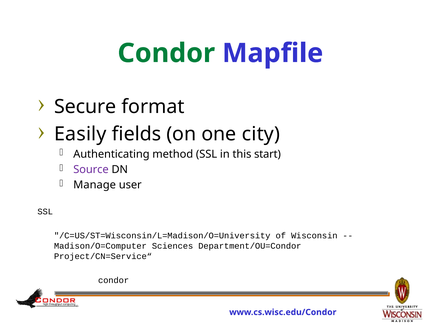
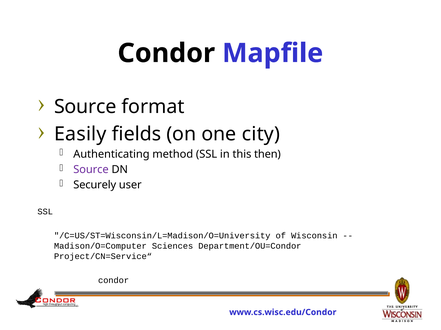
Condor colour: green -> black (166, 53)
Secure: Secure -> Source (85, 107)
start: start -> then (267, 154)
Manage: Manage -> Securely (95, 185)
